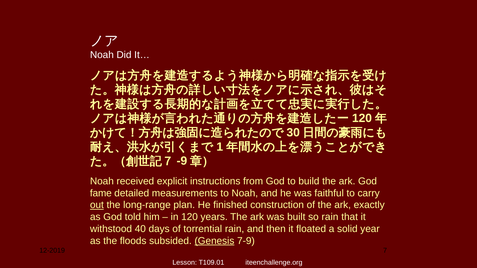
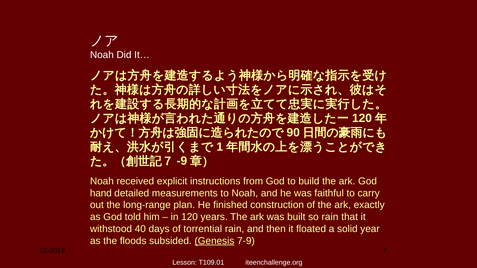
30: 30 -> 90 (293, 133)
fame: fame -> hand (101, 193)
out underline: present -> none (97, 205)
